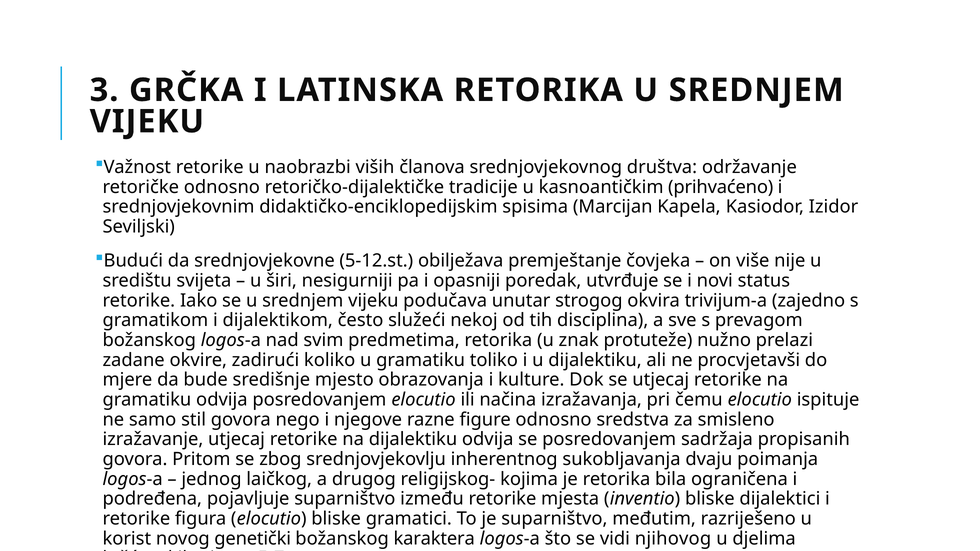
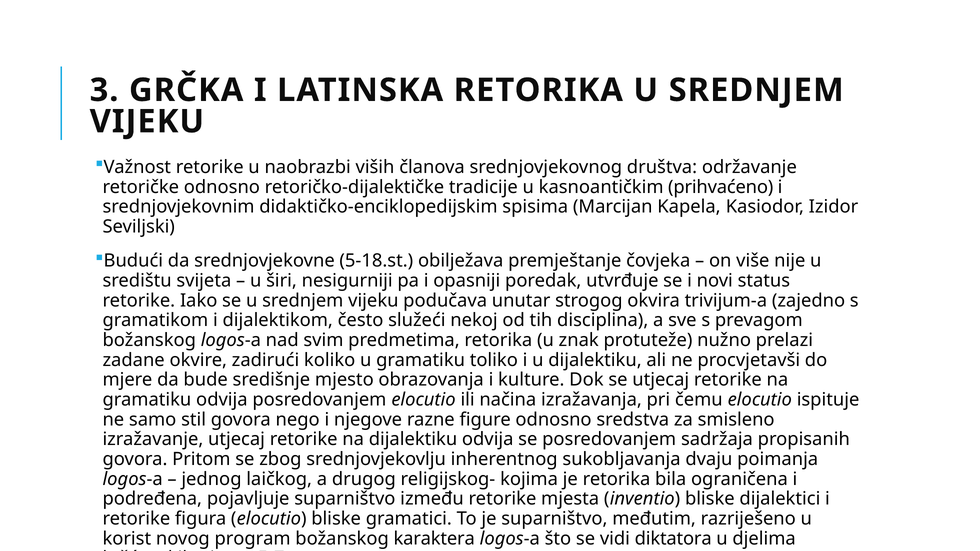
5-12.st: 5-12.st -> 5-18.st (376, 261)
genetički: genetički -> program (253, 539)
njihovog: njihovog -> diktatora (673, 539)
